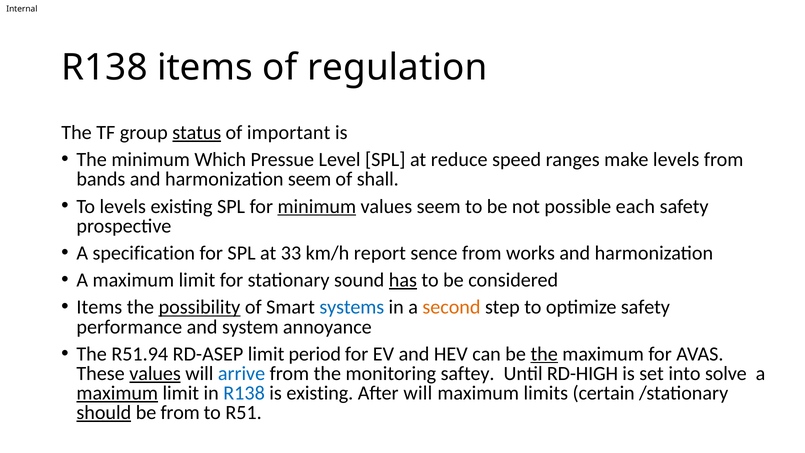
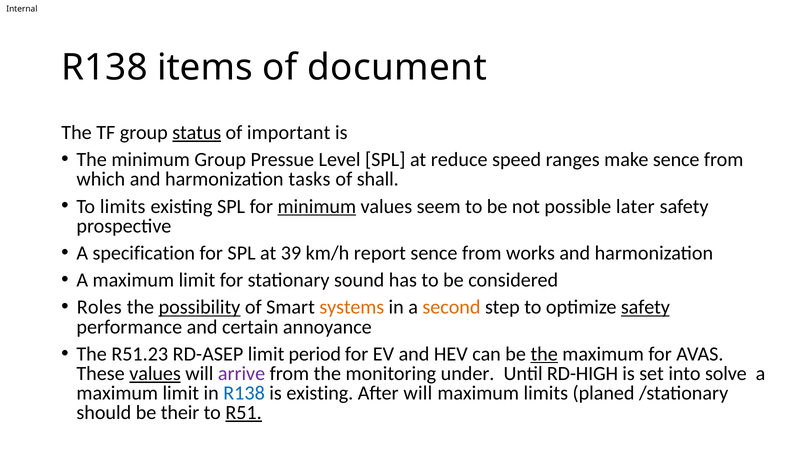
regulation: regulation -> document (397, 68)
minimum Which: Which -> Group (220, 160)
make levels: levels -> sence (676, 160)
bands: bands -> which (101, 179)
harmonization seem: seem -> tasks (309, 179)
To levels: levels -> limits (123, 206)
each: each -> later (635, 206)
33: 33 -> 39 (291, 253)
has underline: present -> none (403, 280)
Items: Items -> Roles (99, 307)
systems colour: blue -> orange (352, 307)
safety underline: none -> present (645, 307)
system: system -> certain (250, 327)
R51.94: R51.94 -> R51.23 (140, 354)
arrive colour: blue -> purple (242, 373)
saftey: saftey -> under (468, 373)
maximum underline: present -> none (117, 393)
certain: certain -> planed (604, 393)
should underline: present -> none (104, 413)
be from: from -> their (180, 413)
R51 underline: none -> present (244, 413)
